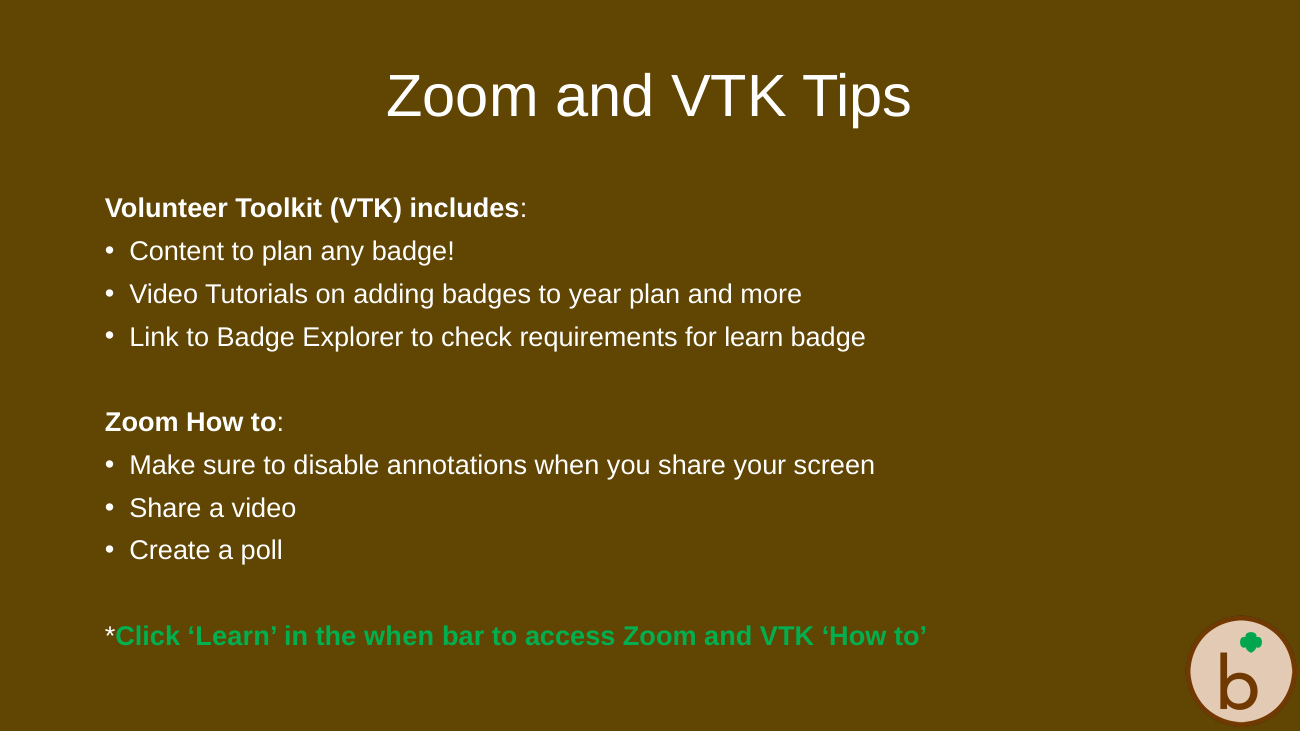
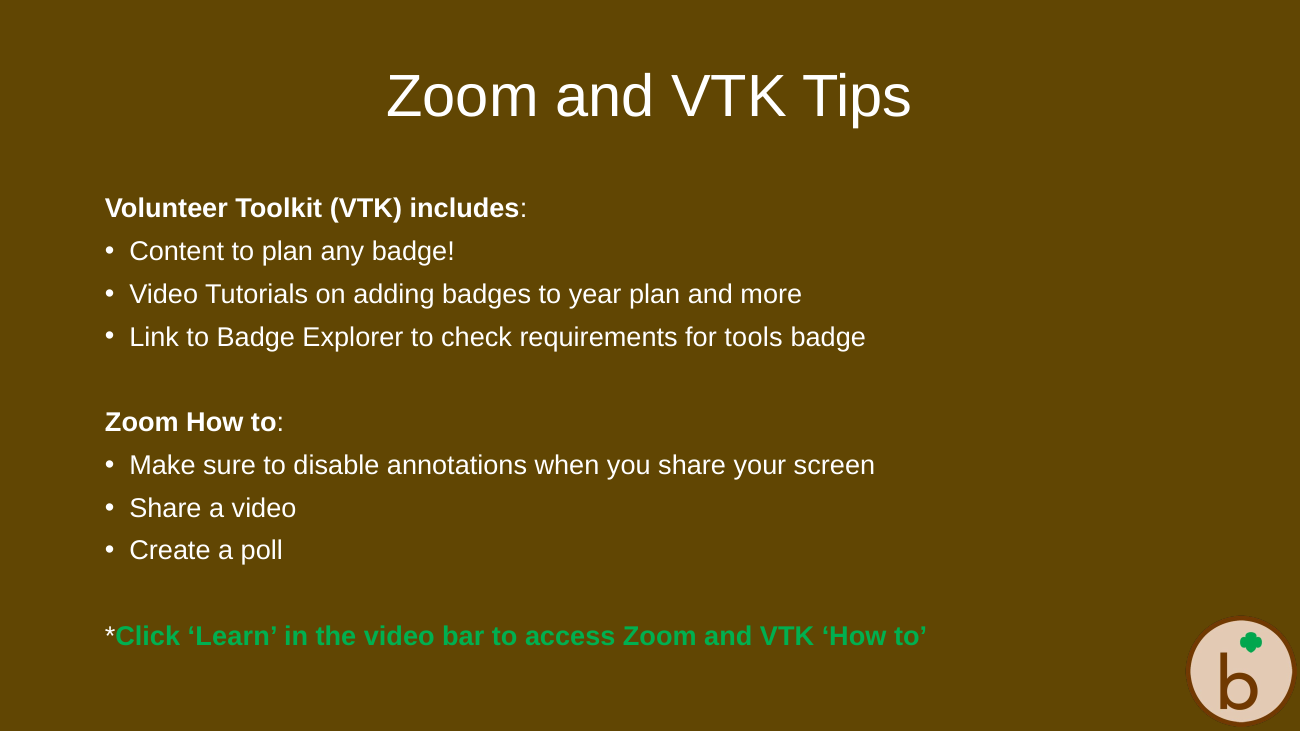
for learn: learn -> tools (754, 337)
the when: when -> video (399, 637)
